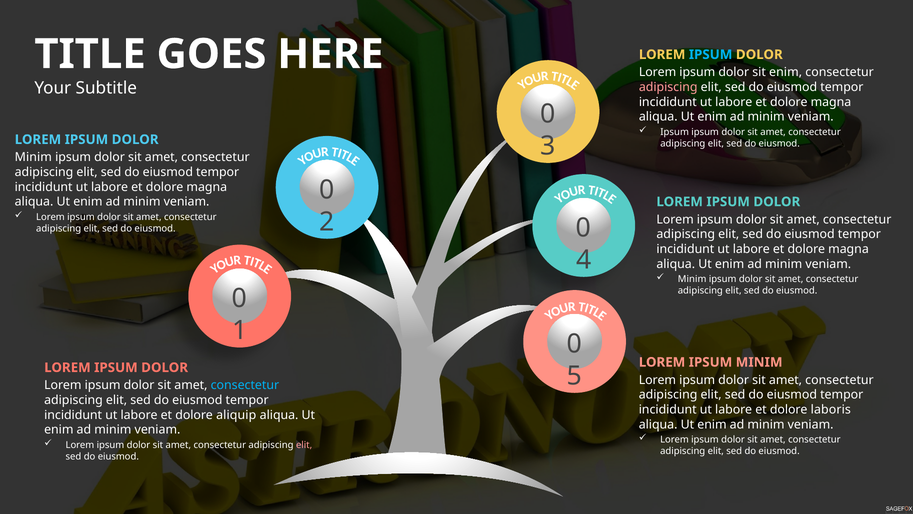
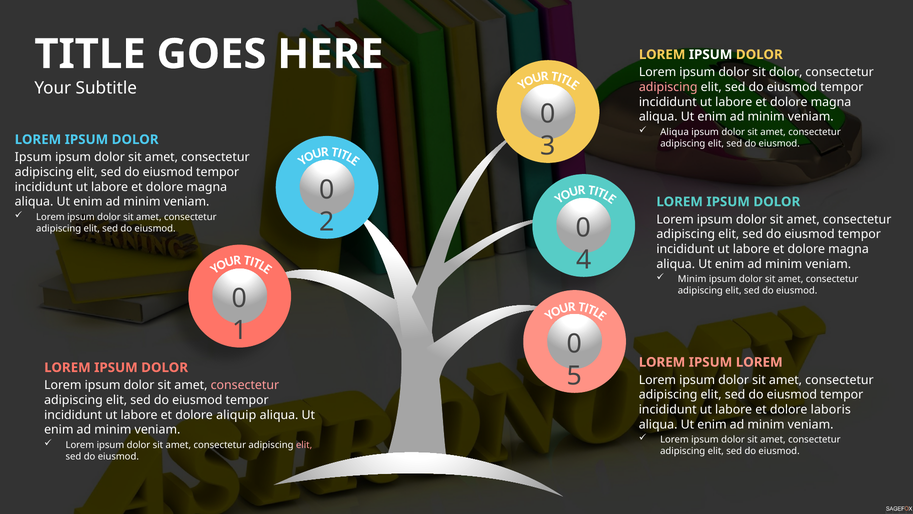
IPSUM colour: light blue -> white (711, 55)
sit enim: enim -> dolor (786, 72)
Ipsum: Ipsum -> Aliqua (675, 132)
Minim: Minim -> Ipsum (33, 157)
IPSUM MINIM: MINIM -> LOREM (759, 362)
consectetur colour: light blue -> pink (245, 385)
